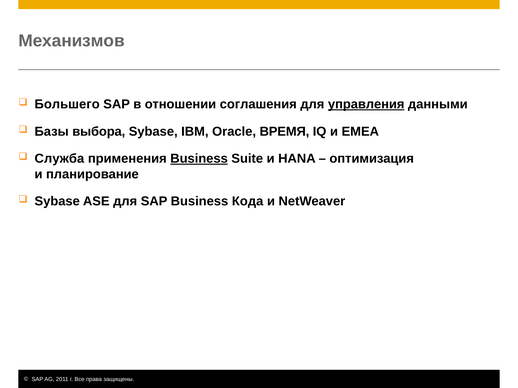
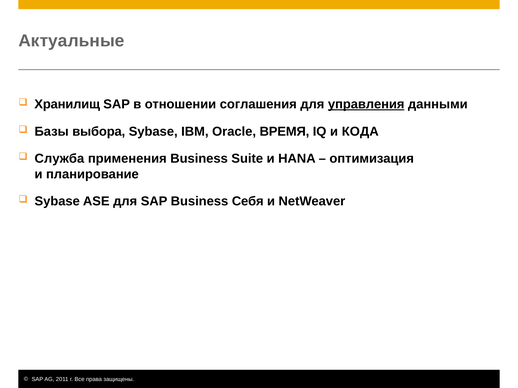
Механизмов: Механизмов -> Актуальные (71, 41)
Большего: Большего -> Хранилищ (67, 104)
EMEA: EMEA -> КОДА (360, 132)
Business underline: present -> none (199, 159)
Кода: Кода -> Себя (248, 202)
